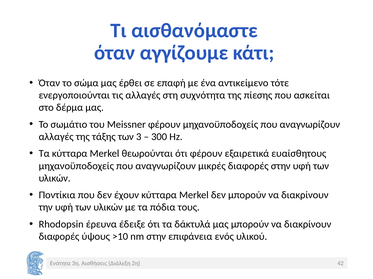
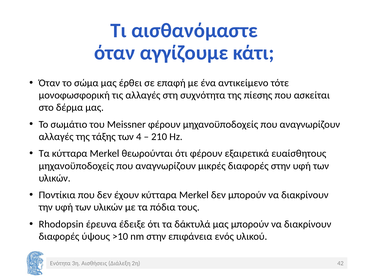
ενεργοποιούνται: ενεργοποιούνται -> μονοφωσφορική (74, 95)
3: 3 -> 4 (139, 137)
300: 300 -> 210 (159, 137)
